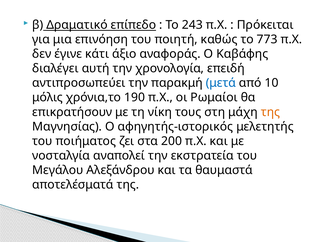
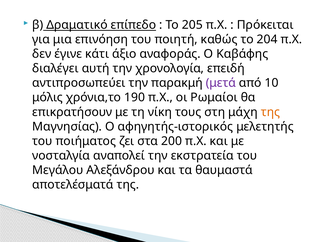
243: 243 -> 205 (192, 25)
773: 773 -> 204 (267, 39)
μετά colour: blue -> purple (221, 83)
